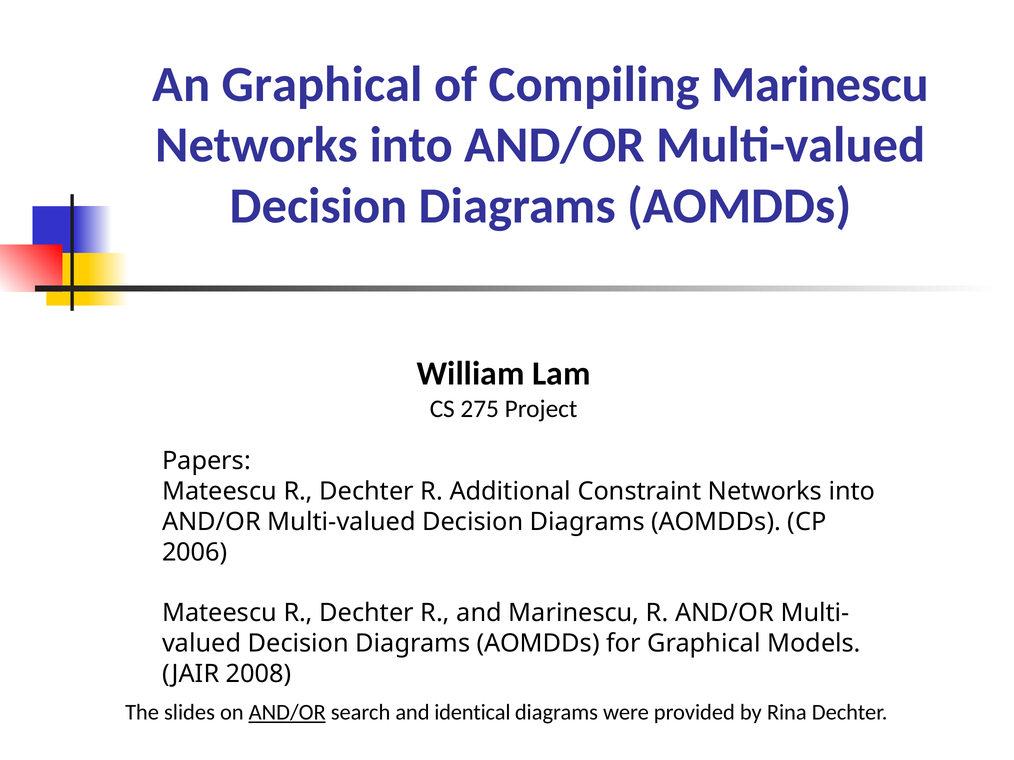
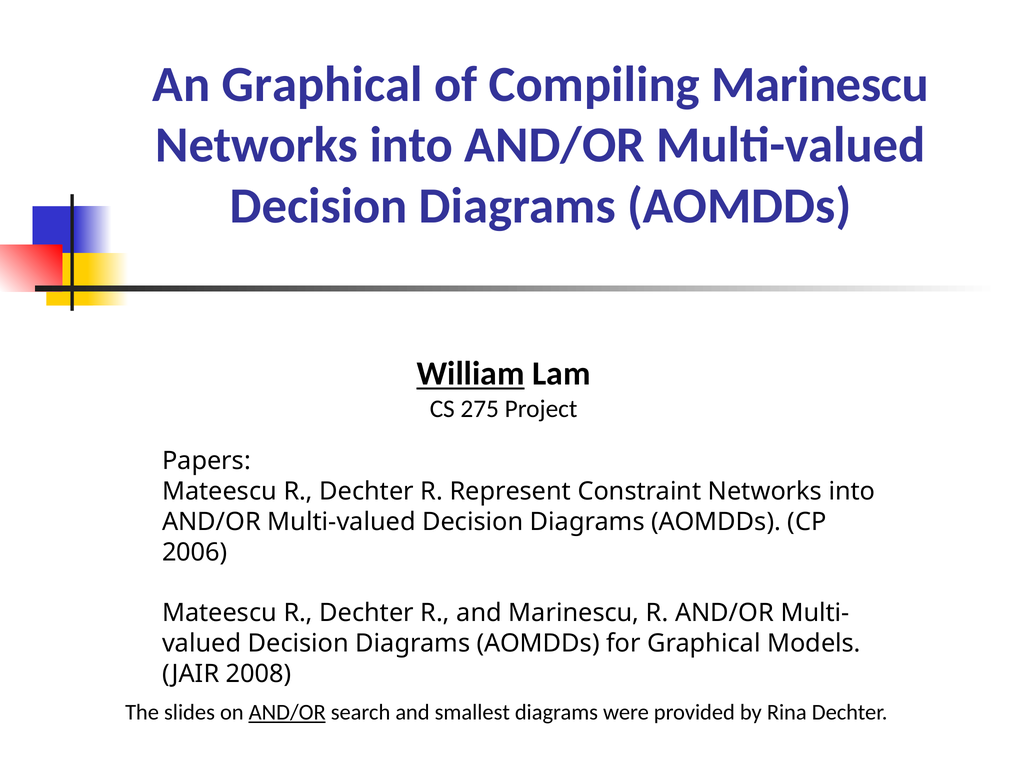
William underline: none -> present (471, 374)
Additional: Additional -> Represent (510, 492)
identical: identical -> smallest (472, 713)
